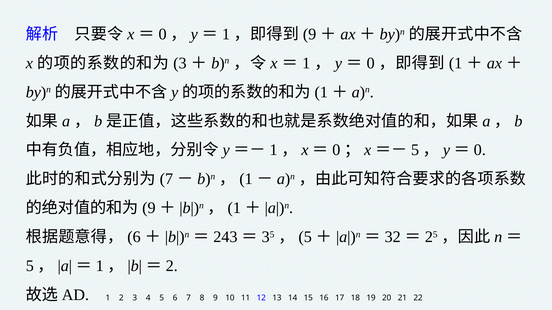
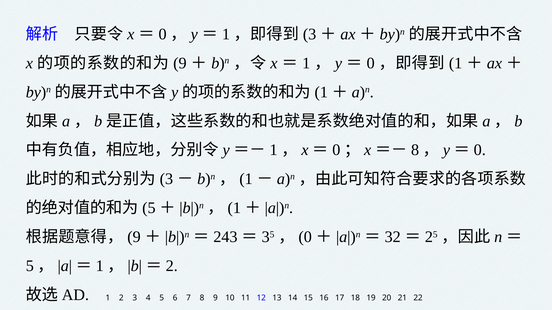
9: 9 -> 3 (310, 34)
3: 3 -> 9 (180, 63)
5: 5 -> 8 (415, 150)
7: 7 -> 3 (166, 179)
9: 9 -> 5 (149, 208)
6: 6 -> 9 (134, 237)
5: 5 -> 0 (305, 237)
